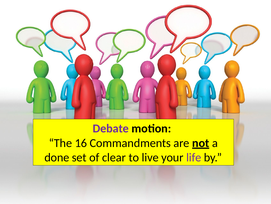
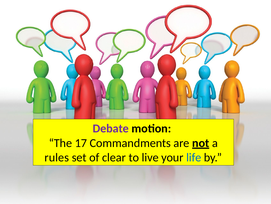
16: 16 -> 17 (81, 143)
done: done -> rules (57, 157)
life colour: purple -> blue (194, 157)
